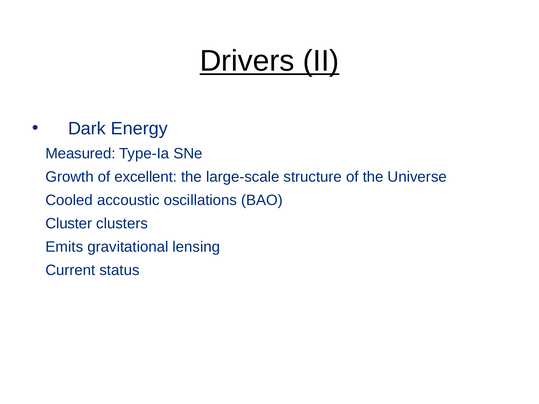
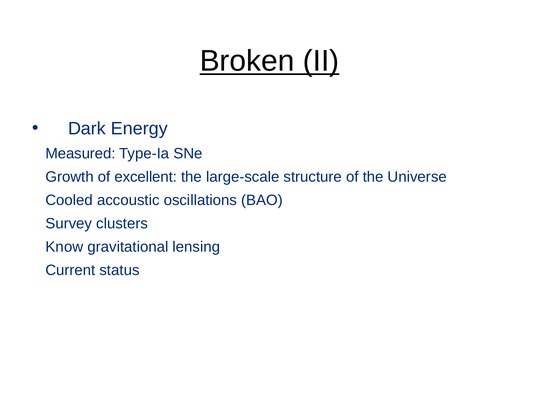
Drivers: Drivers -> Broken (247, 61)
Cluster: Cluster -> Survey (69, 224)
Emits: Emits -> Know (64, 247)
